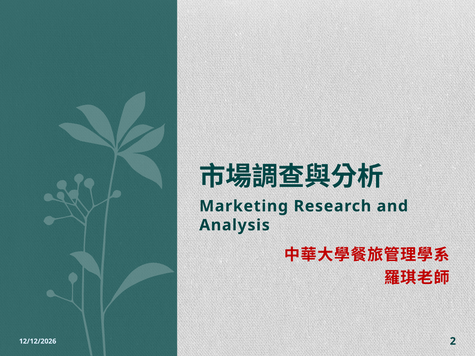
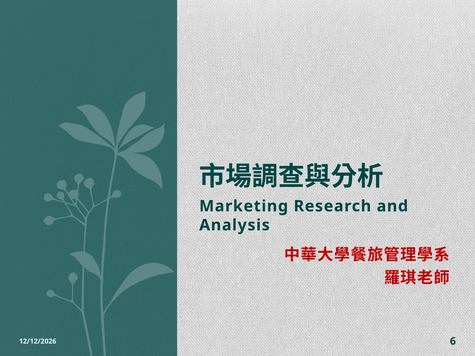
2: 2 -> 6 (453, 341)
